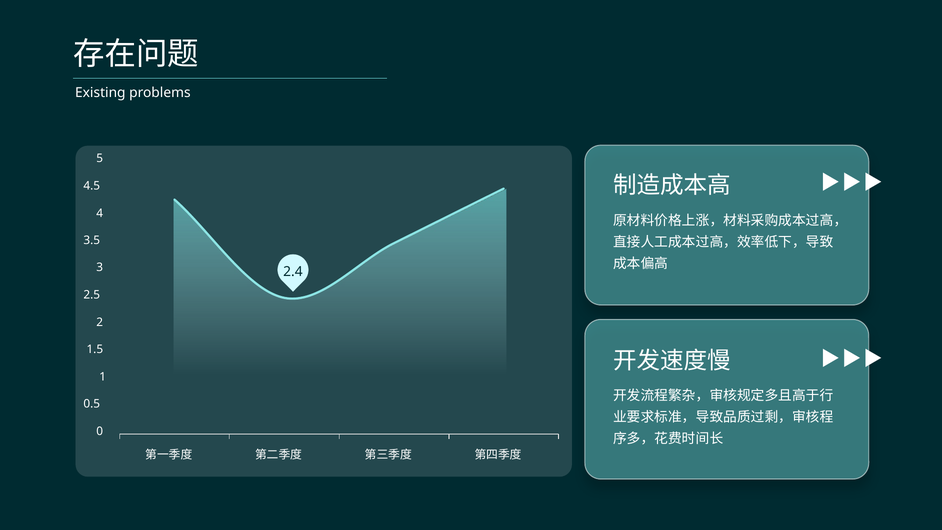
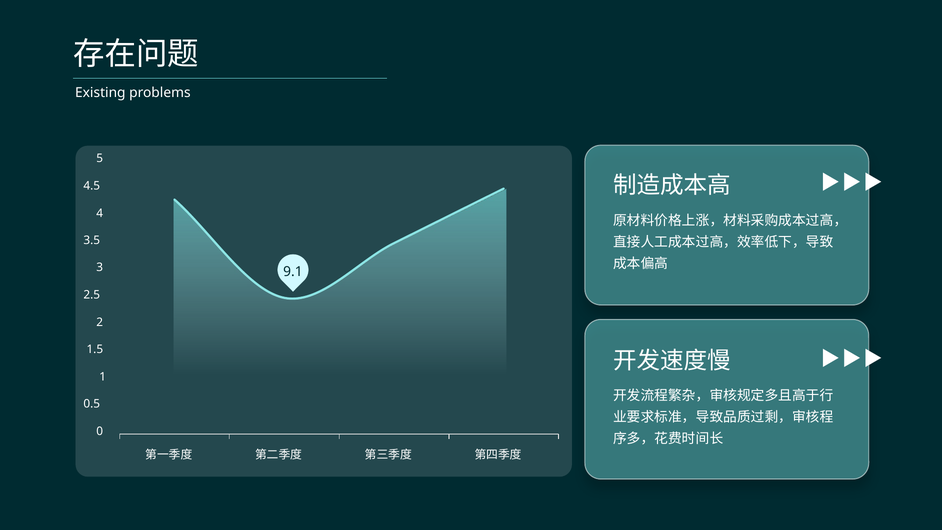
2.4: 2.4 -> 9.1 (293, 271)
